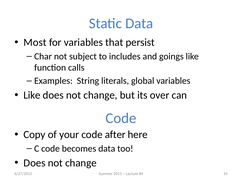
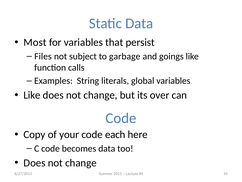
Char: Char -> Files (43, 56)
includes: includes -> garbage (125, 56)
after: after -> each (115, 134)
